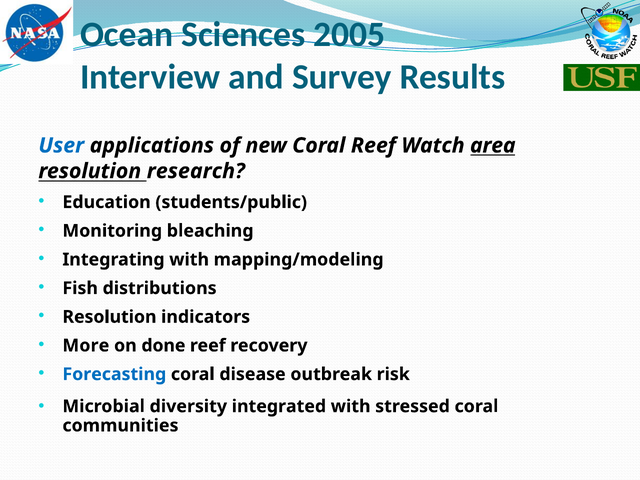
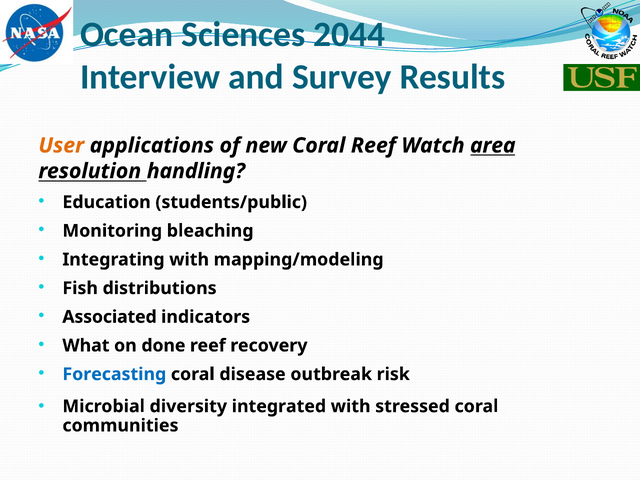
2005: 2005 -> 2044 (349, 34)
User colour: blue -> orange (61, 145)
research: research -> handling (196, 171)
Resolution: Resolution -> Associated (110, 317)
More: More -> What (86, 346)
